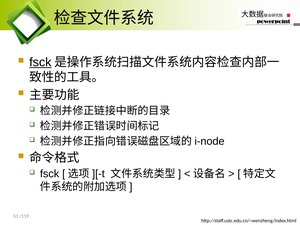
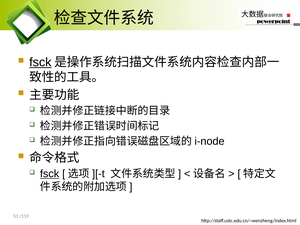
fsck underline: none -> present (50, 174)
